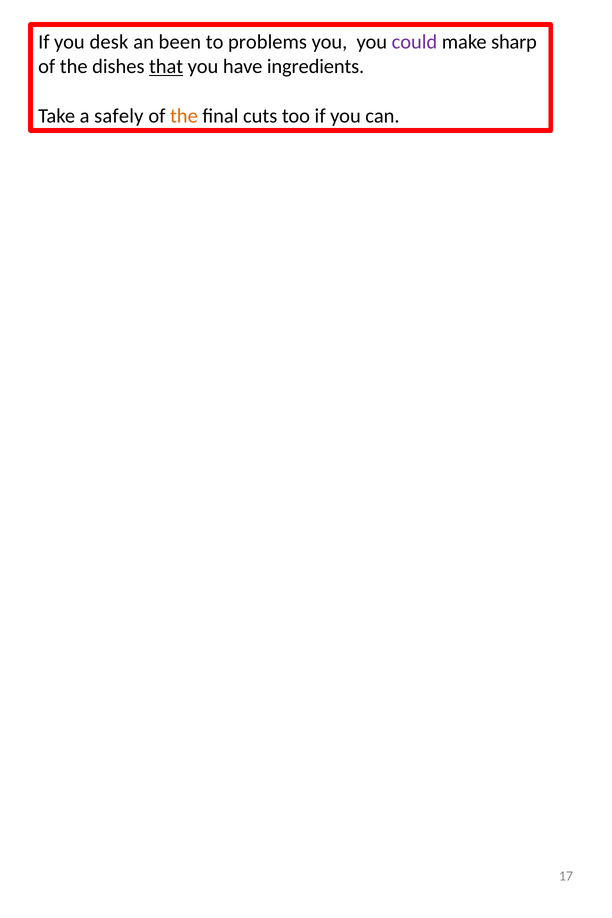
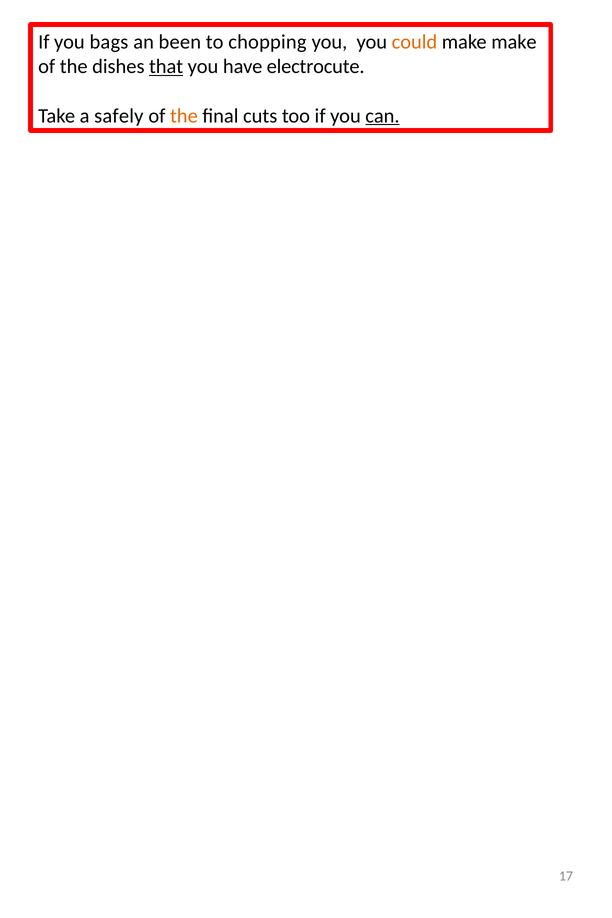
desk: desk -> bags (109, 42)
problems: problems -> chopping (267, 42)
could colour: purple -> orange (414, 42)
make sharp: sharp -> make (514, 42)
ingredients: ingredients -> electrocute (316, 67)
can underline: none -> present (382, 116)
